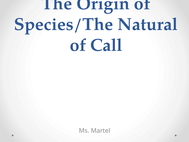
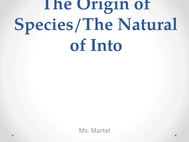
Call: Call -> Into (106, 45)
